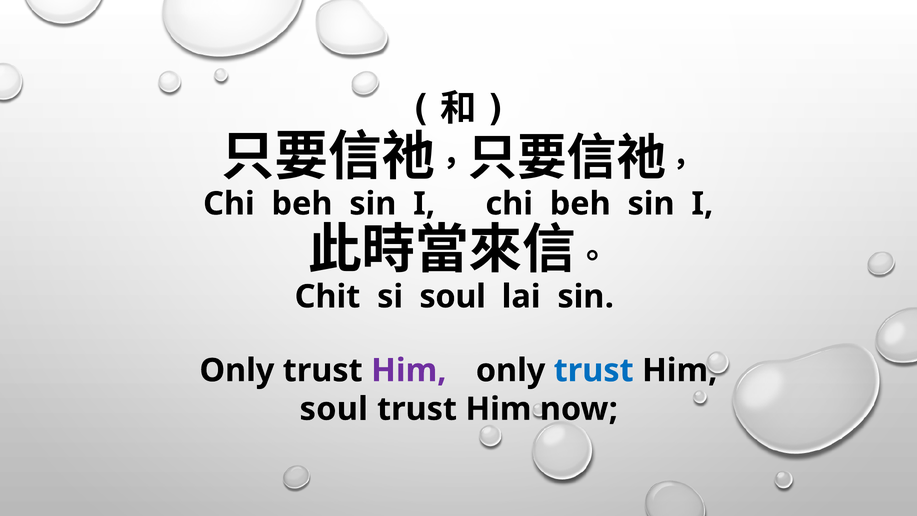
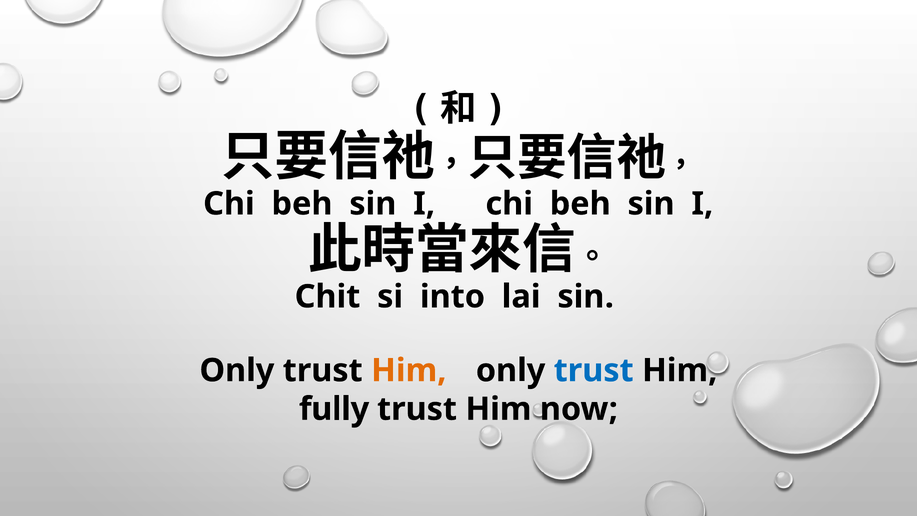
si soul: soul -> into (452, 297)
Him colour: purple -> orange (409, 370)
soul: soul -> fully (334, 409)
